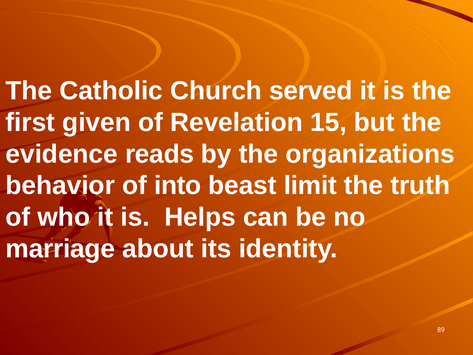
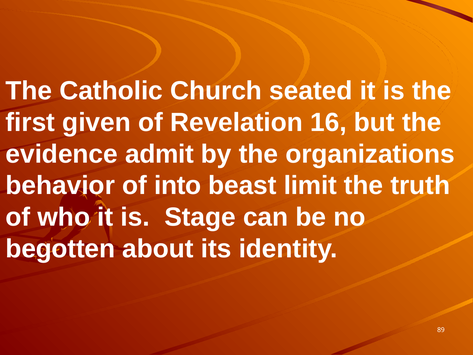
served: served -> seated (311, 91)
15: 15 -> 16 (328, 122)
reads: reads -> admit (160, 154)
Helps: Helps -> Stage (200, 217)
marriage: marriage -> begotten (60, 248)
